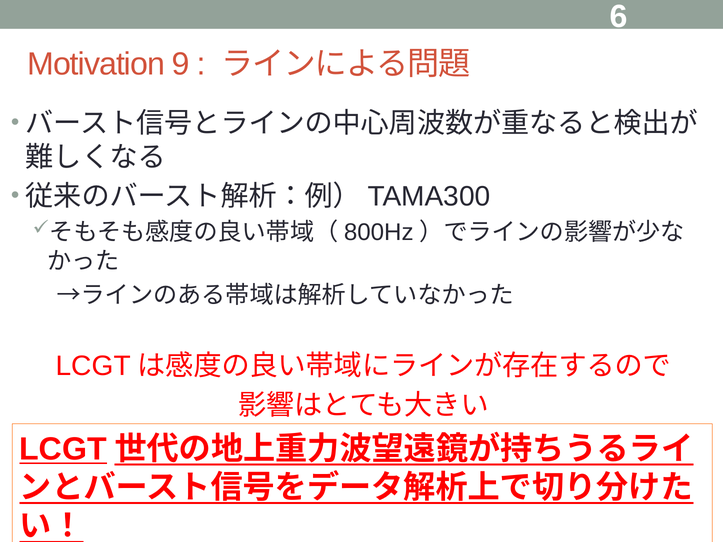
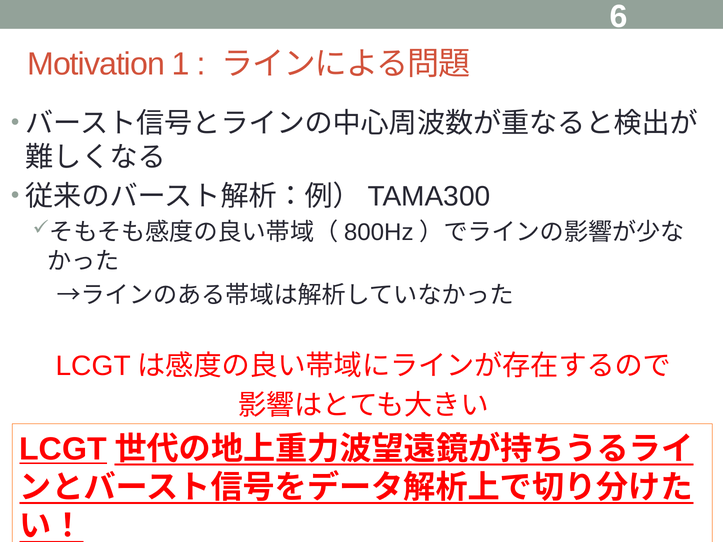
9: 9 -> 1 (181, 64)
